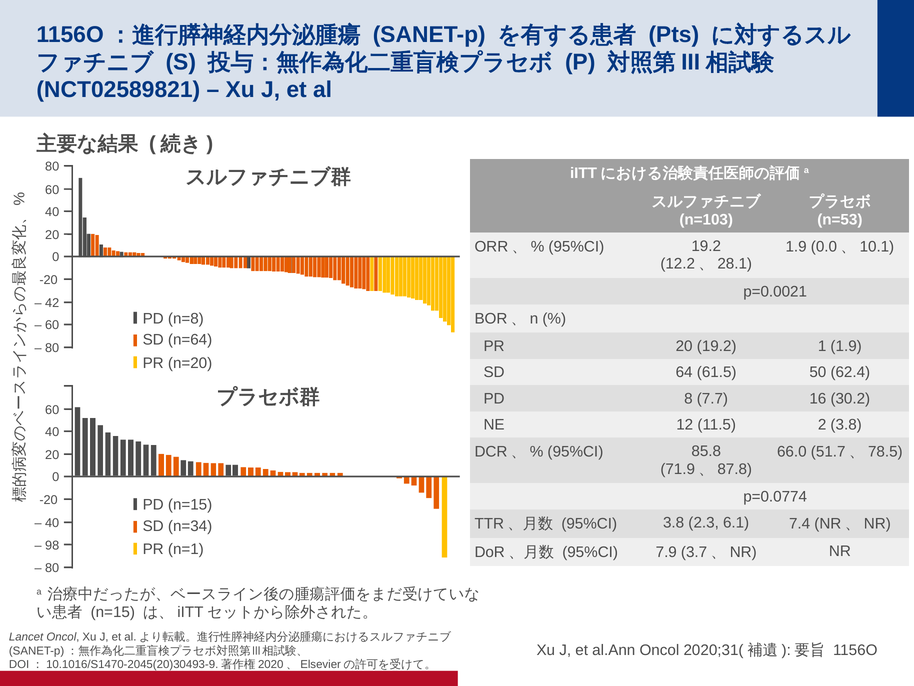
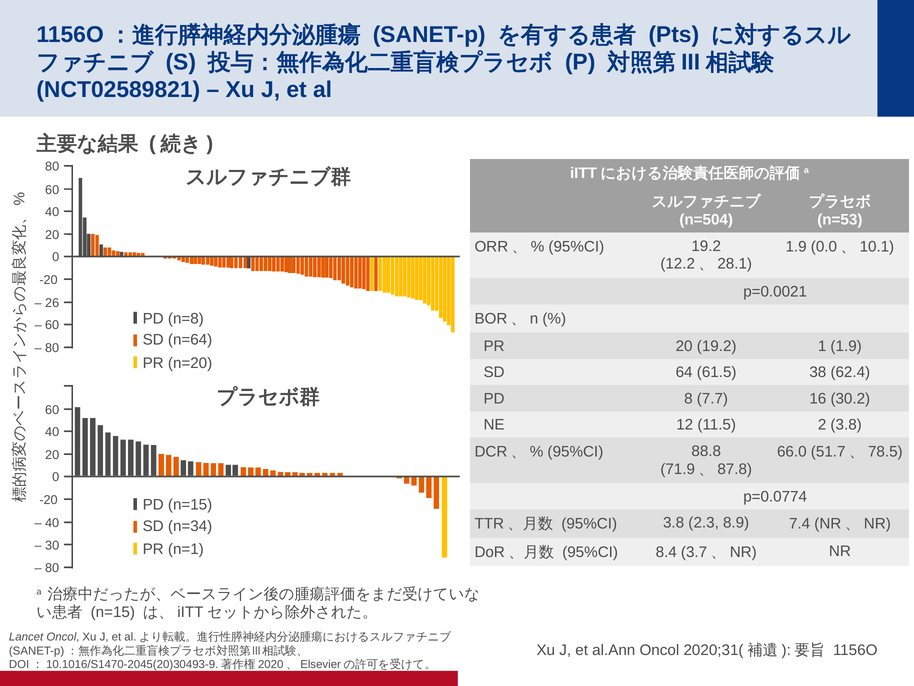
n=103: n=103 -> n=504 (706, 220)
42: 42 -> 26 (52, 303)
50: 50 -> 38 (818, 372)
85.8: 85.8 -> 88.8 (706, 451)
6.1: 6.1 -> 8.9 (736, 522)
98: 98 -> 30 (52, 545)
7.9: 7.9 -> 8.4 (666, 552)
